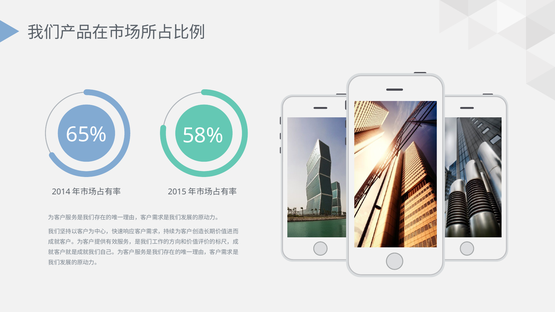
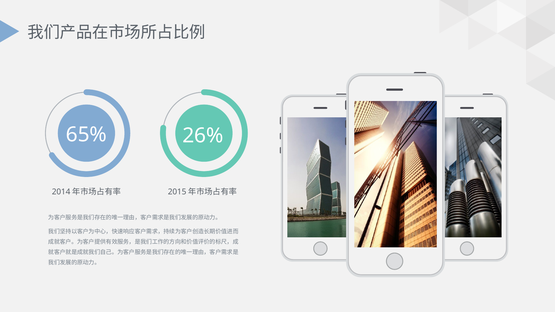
58%: 58% -> 26% (203, 136)
